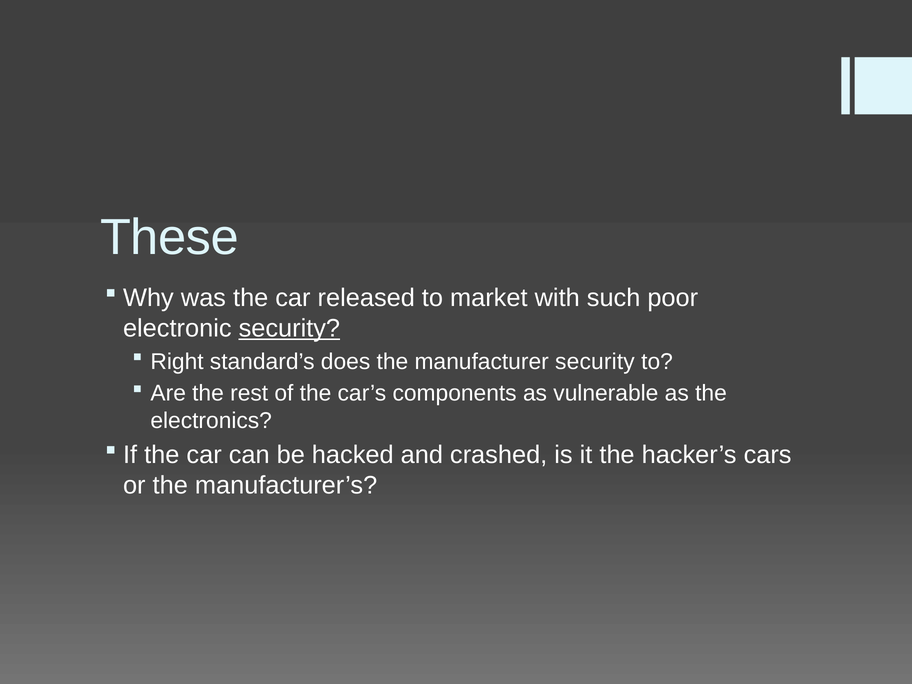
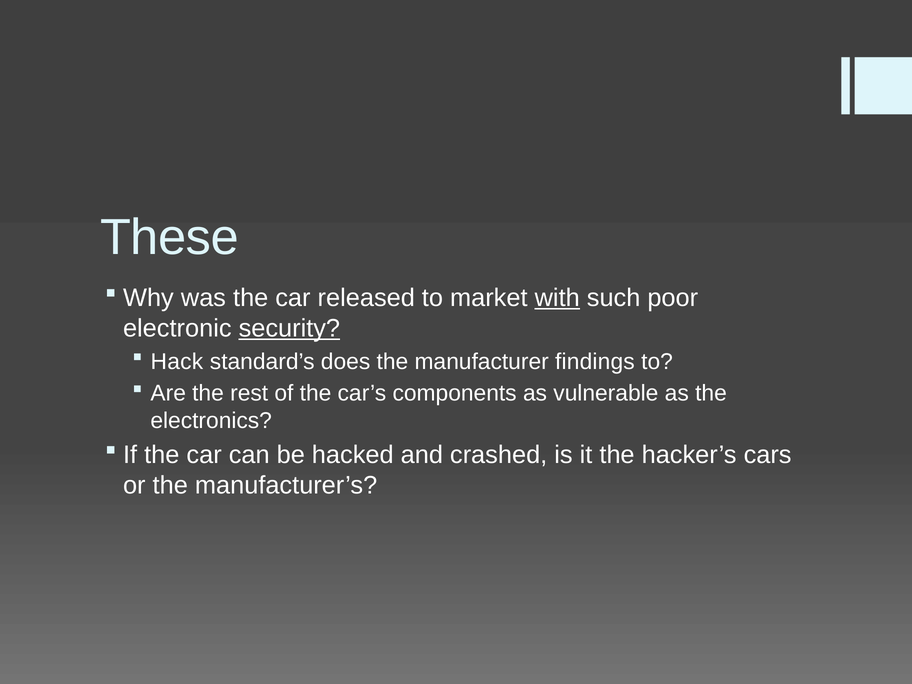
with underline: none -> present (557, 298)
Right: Right -> Hack (177, 362)
manufacturer security: security -> findings (595, 362)
